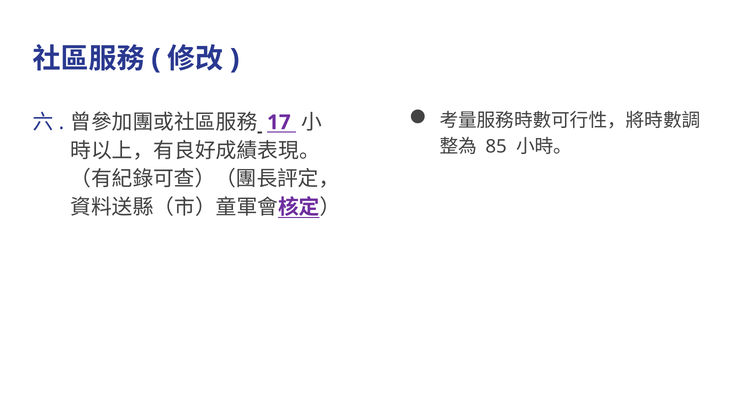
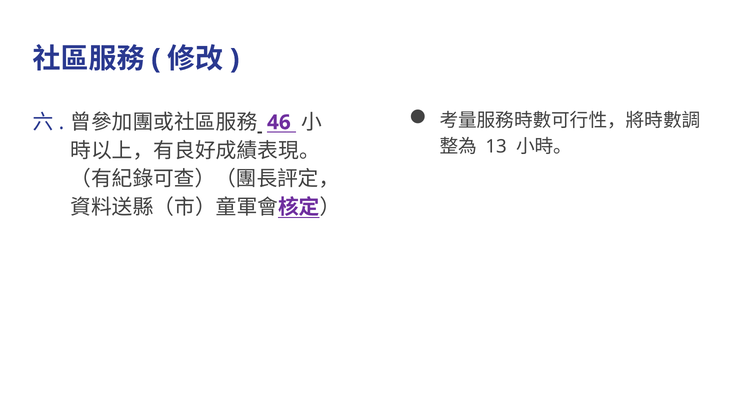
17: 17 -> 46 (279, 122)
85: 85 -> 13 (496, 146)
